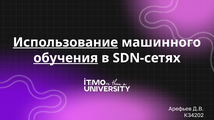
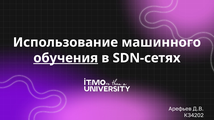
Использование underline: present -> none (65, 42)
